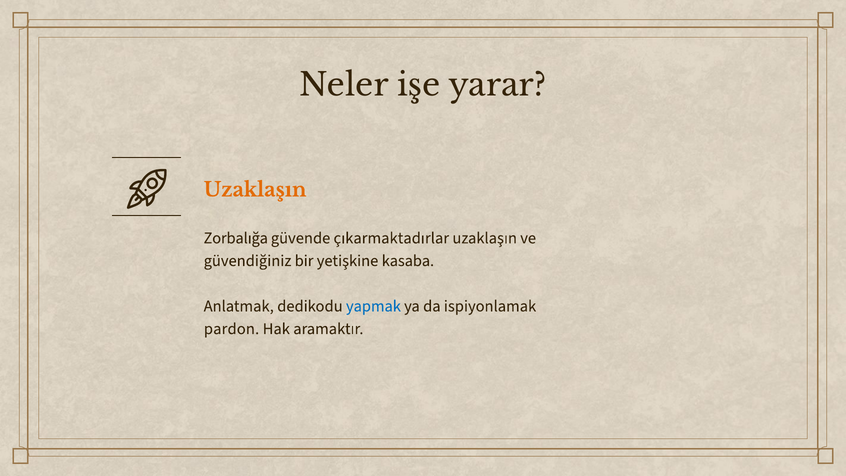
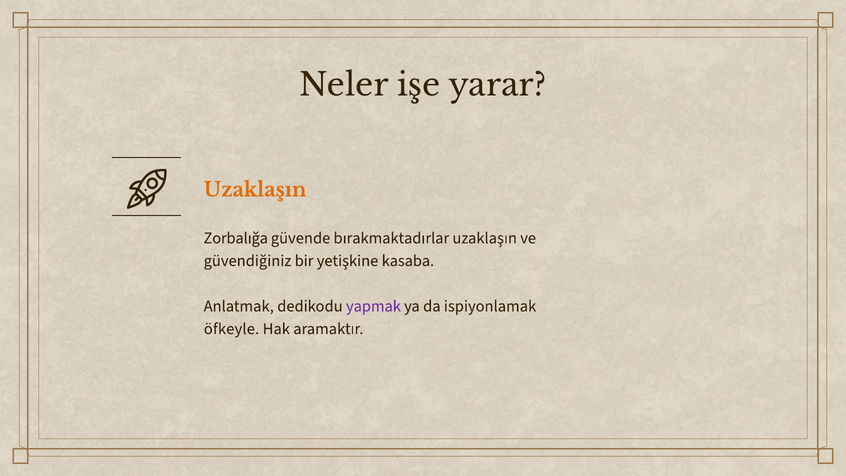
çıkarmaktadırlar: çıkarmaktadırlar -> bırakmaktadırlar (391, 238)
yapmak colour: blue -> purple (373, 306)
pardon: pardon -> öfkeyle (232, 329)
